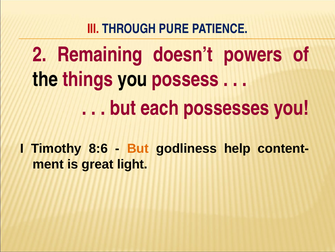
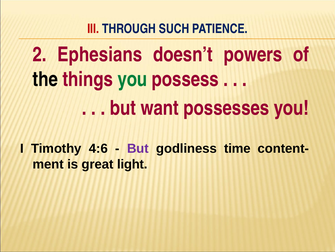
PURE: PURE -> SUCH (174, 29)
Remaining: Remaining -> Ephesians (100, 54)
you colour: black -> green (132, 79)
each: each -> want (160, 108)
8:6: 8:6 -> 4:6 (98, 148)
But colour: orange -> purple (138, 148)
help: help -> time (237, 148)
